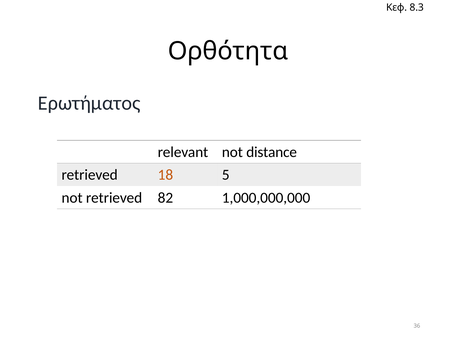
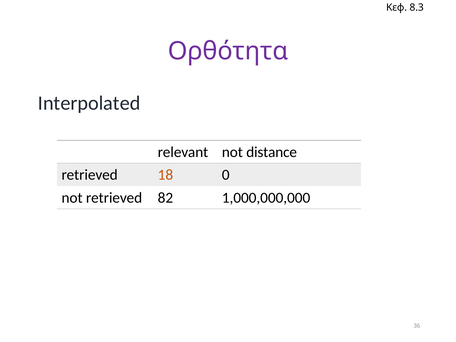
Ορθότητα colour: black -> purple (228, 51)
Ερωτήματος: Ερωτήματος -> Interpolated (89, 103)
5: 5 -> 0 (226, 175)
